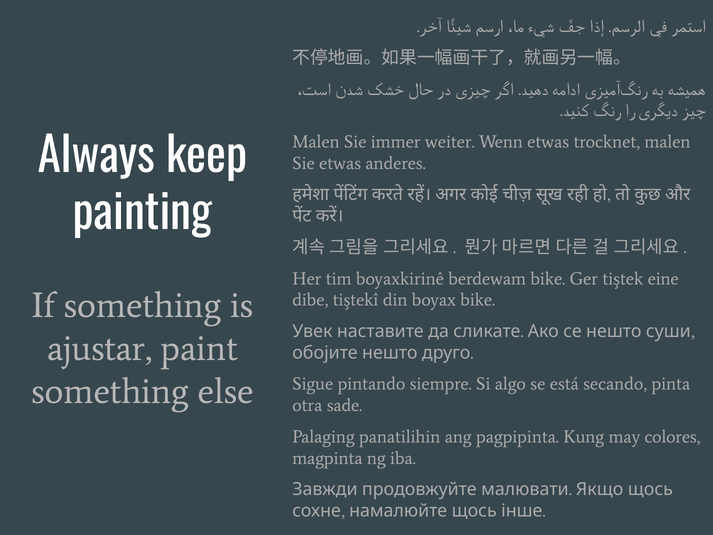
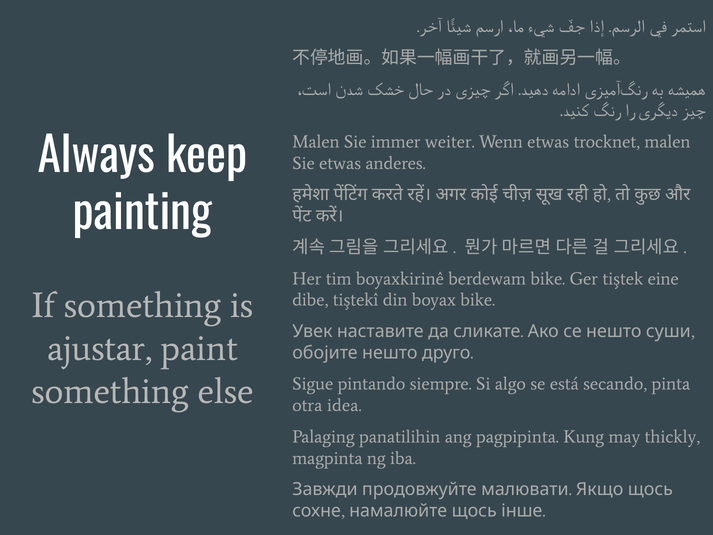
sade: sade -> idea (344, 405)
colores: colores -> thickly (672, 437)
